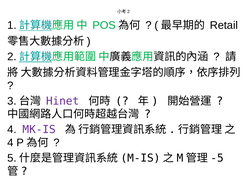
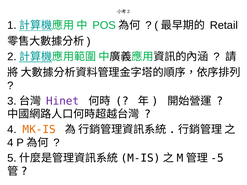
MK-IS colour: purple -> orange (39, 130)
